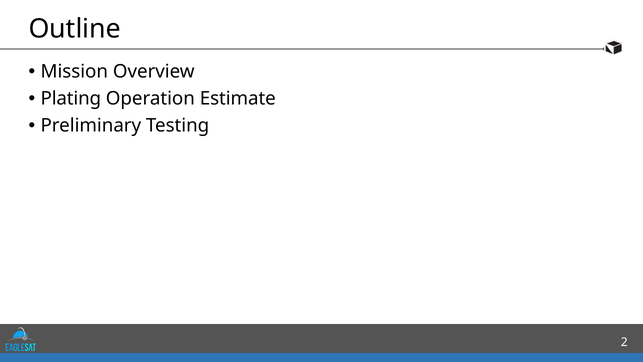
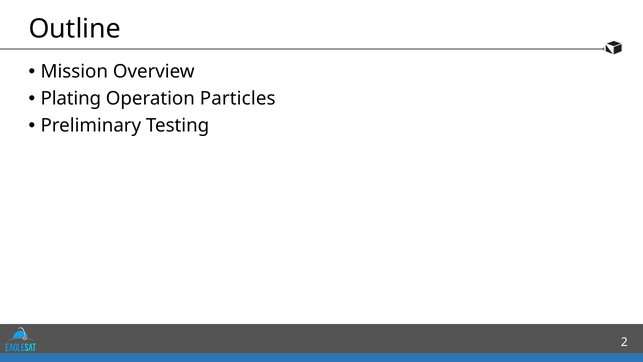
Estimate: Estimate -> Particles (238, 99)
